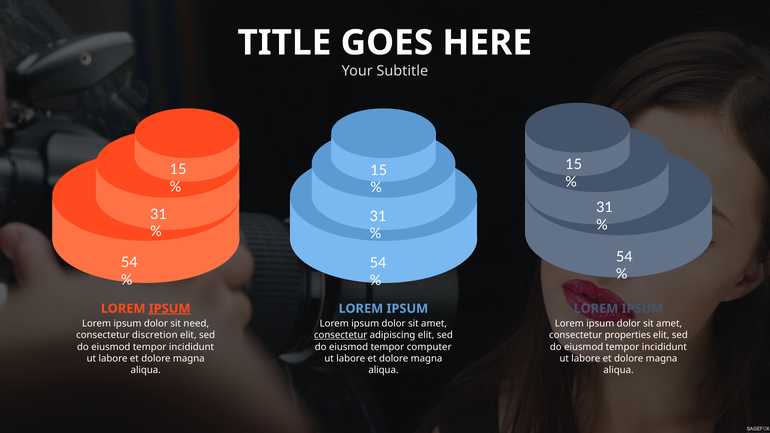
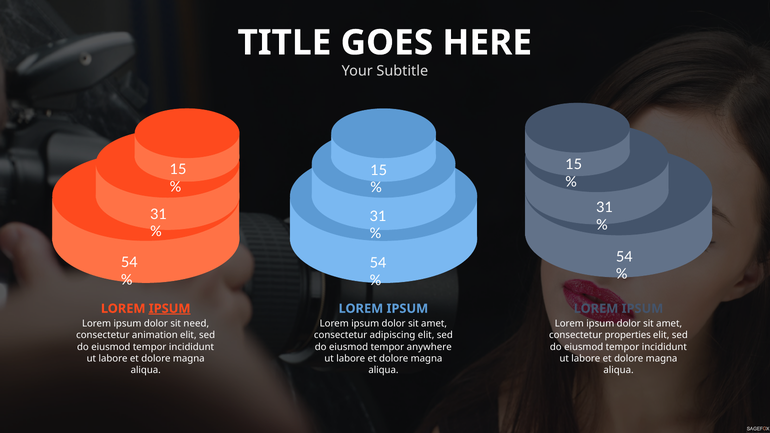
discretion: discretion -> animation (155, 335)
consectetur underline: present -> none (341, 335)
computer: computer -> anywhere (429, 347)
